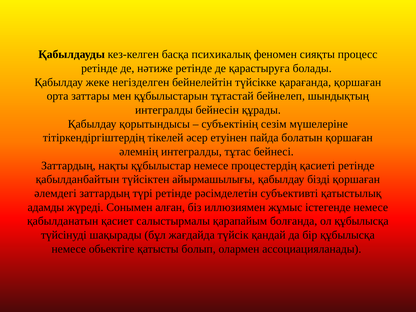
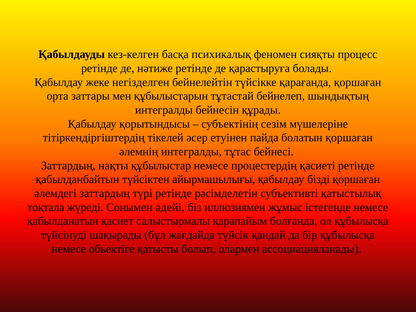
адамды: адамды -> тоқтала (46, 207)
алған: алған -> әдейі (170, 207)
